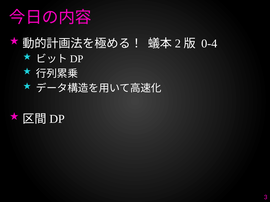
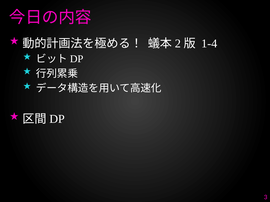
0-4: 0-4 -> 1-4 (209, 44)
